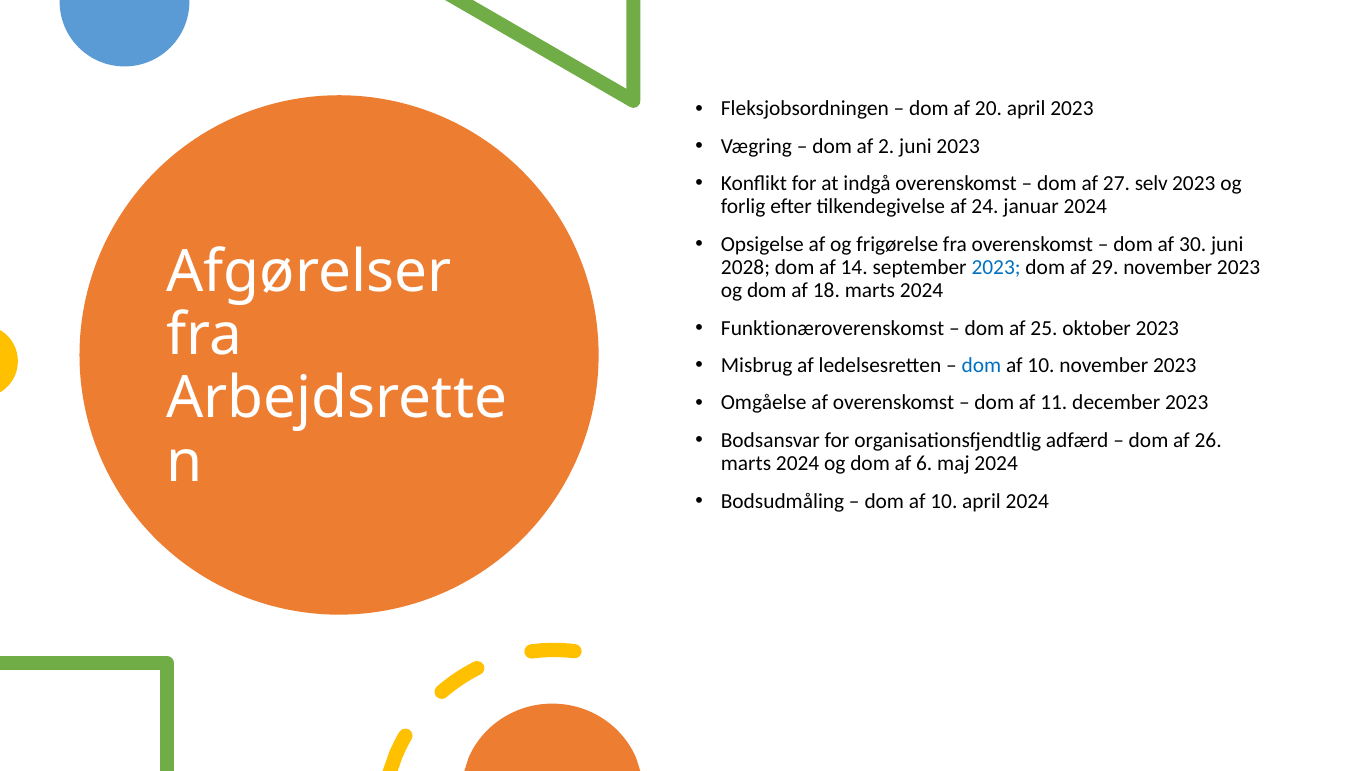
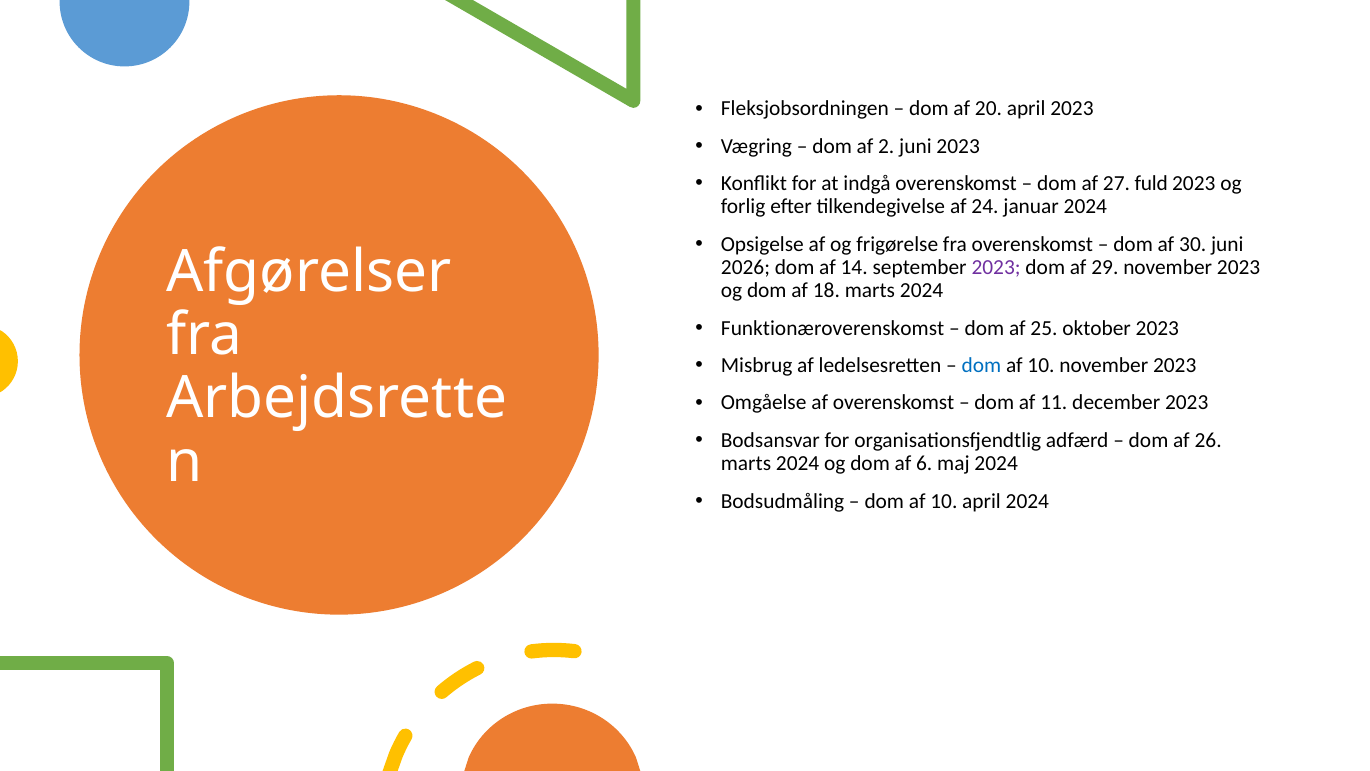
selv: selv -> fuld (1151, 184)
2028: 2028 -> 2026 (745, 267)
2023 colour: blue -> purple (996, 267)
